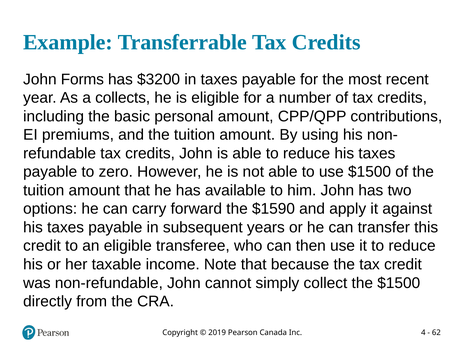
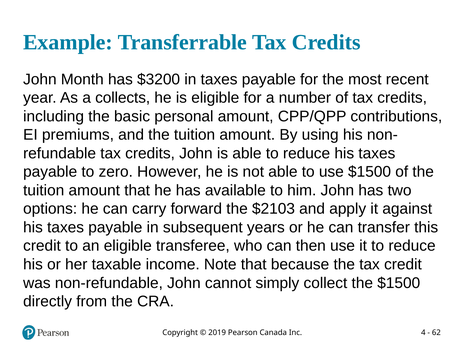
Forms: Forms -> Month (82, 79)
$1590: $1590 -> $2103 (274, 209)
